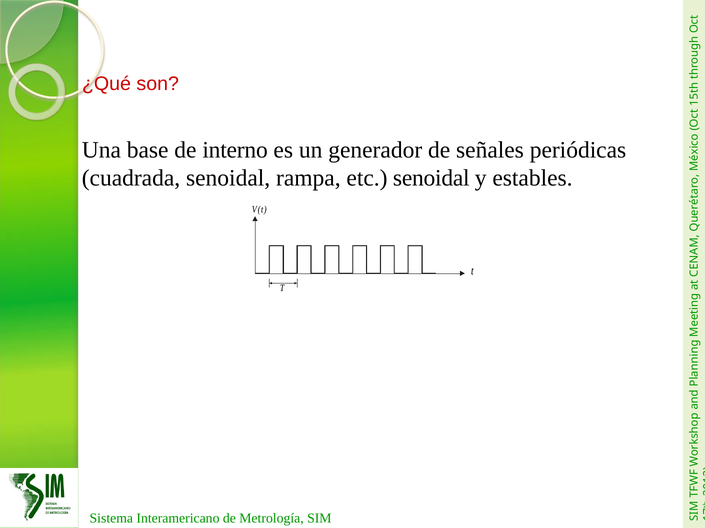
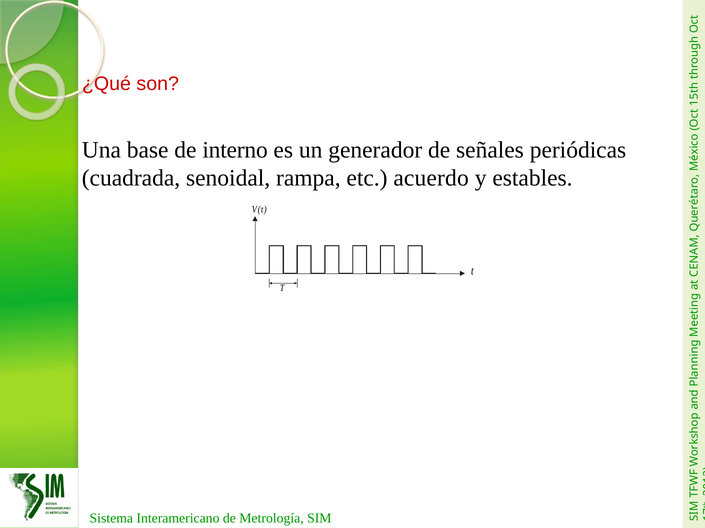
etc senoidal: senoidal -> acuerdo (431, 178)
